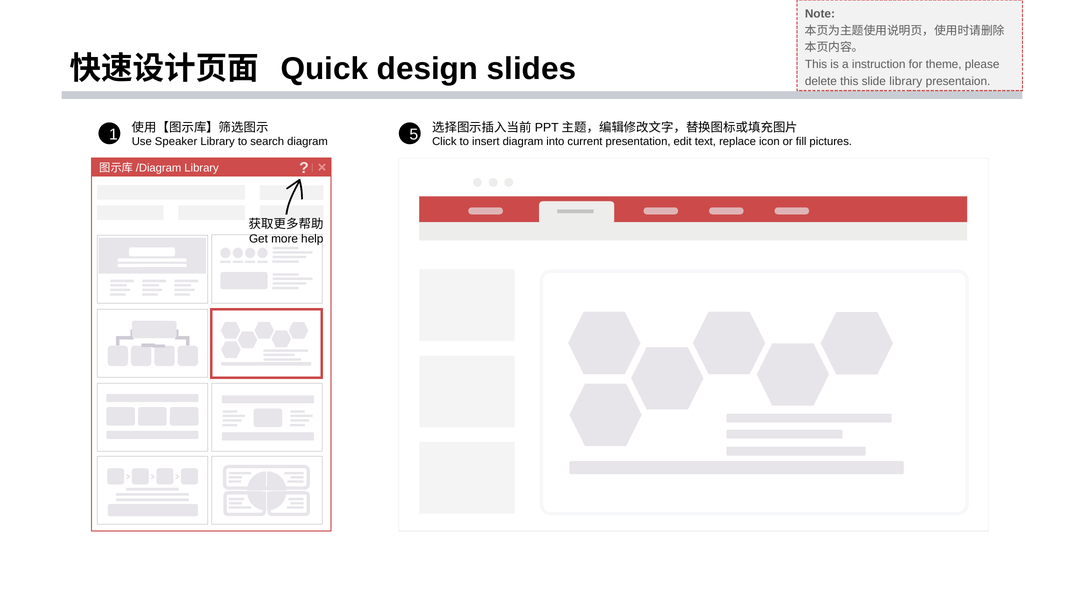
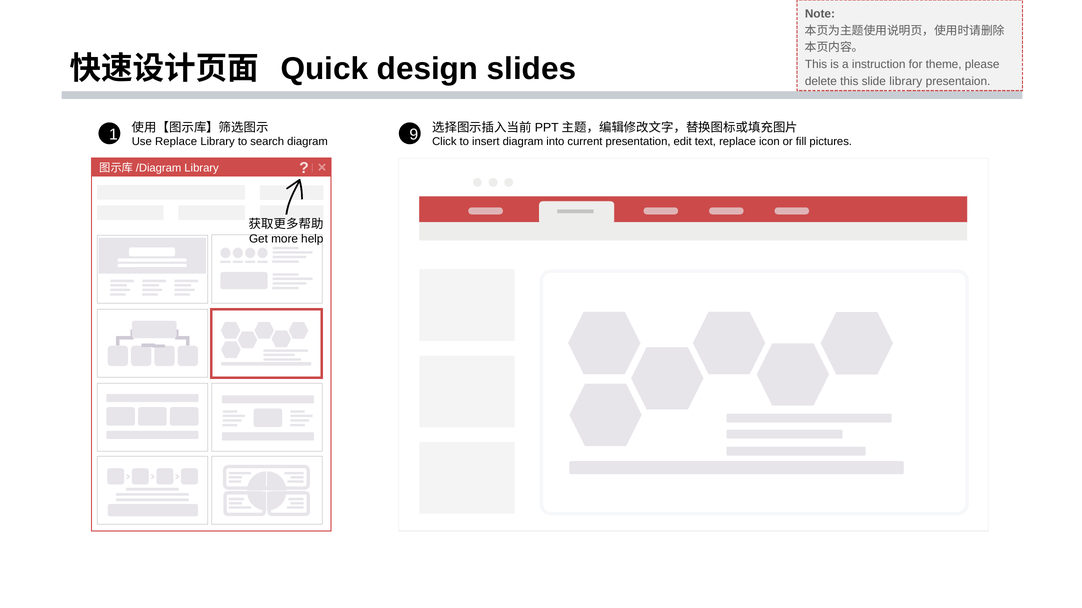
5: 5 -> 9 (414, 135)
Use Speaker: Speaker -> Replace (176, 142)
